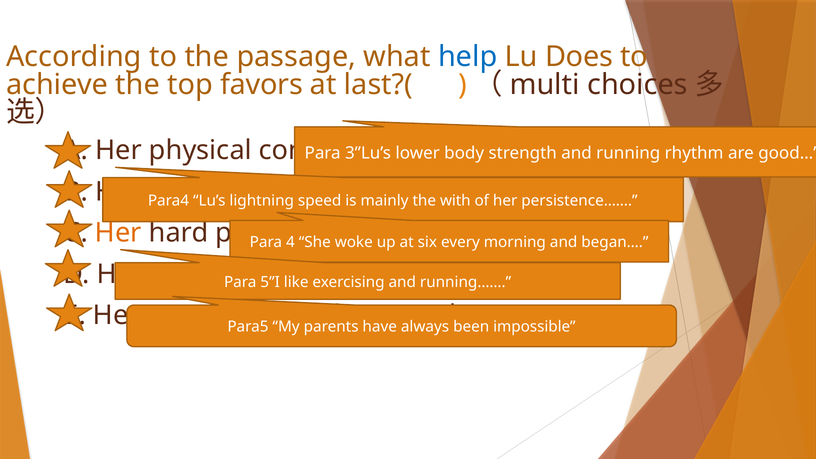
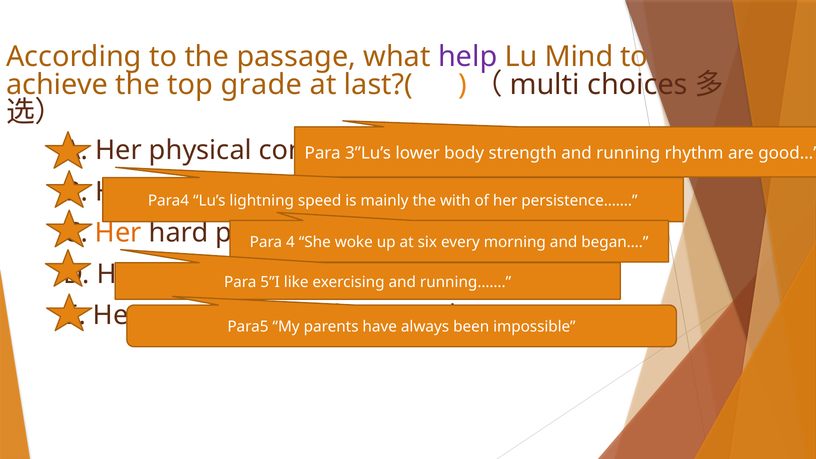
help colour: blue -> purple (468, 57)
Does: Does -> Mind (579, 57)
favors: favors -> grade (261, 85)
